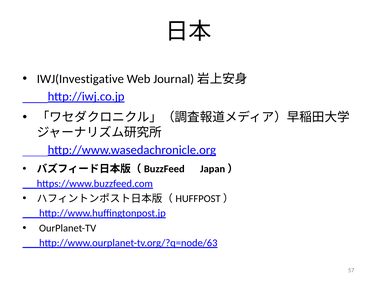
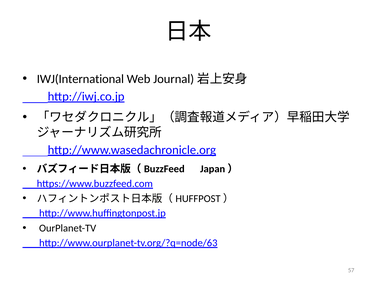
IWJ(Investigative: IWJ(Investigative -> IWJ(International (80, 79)
